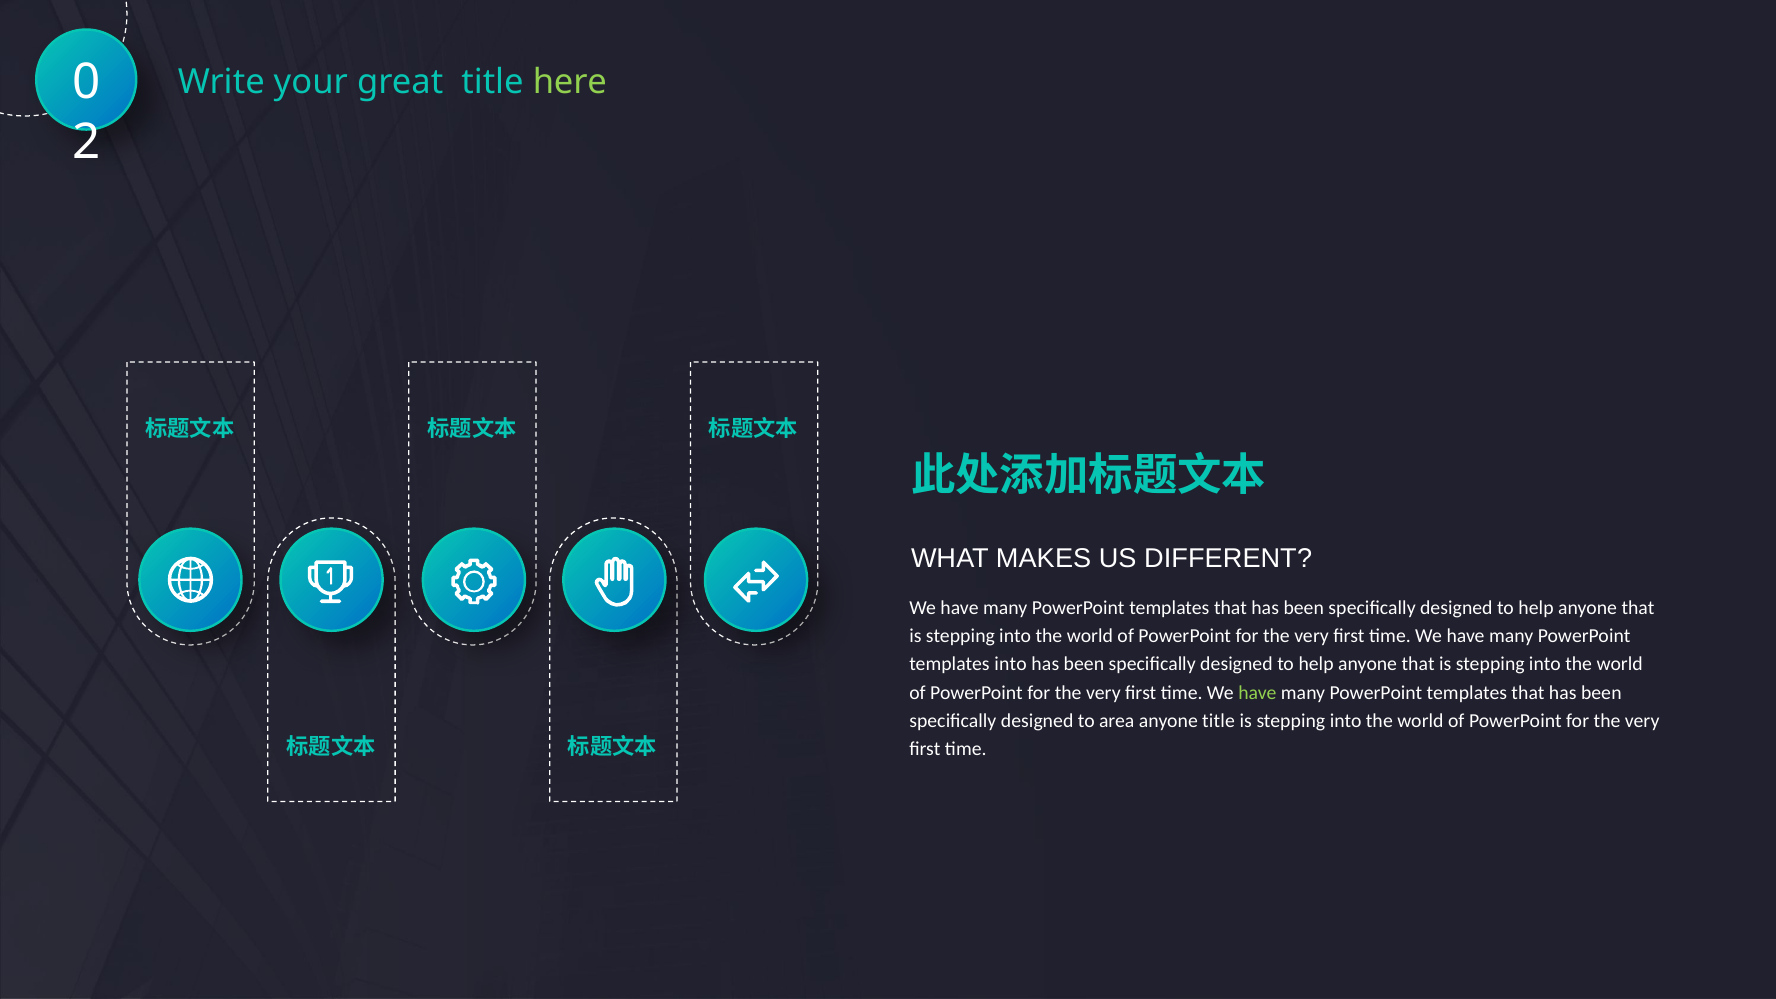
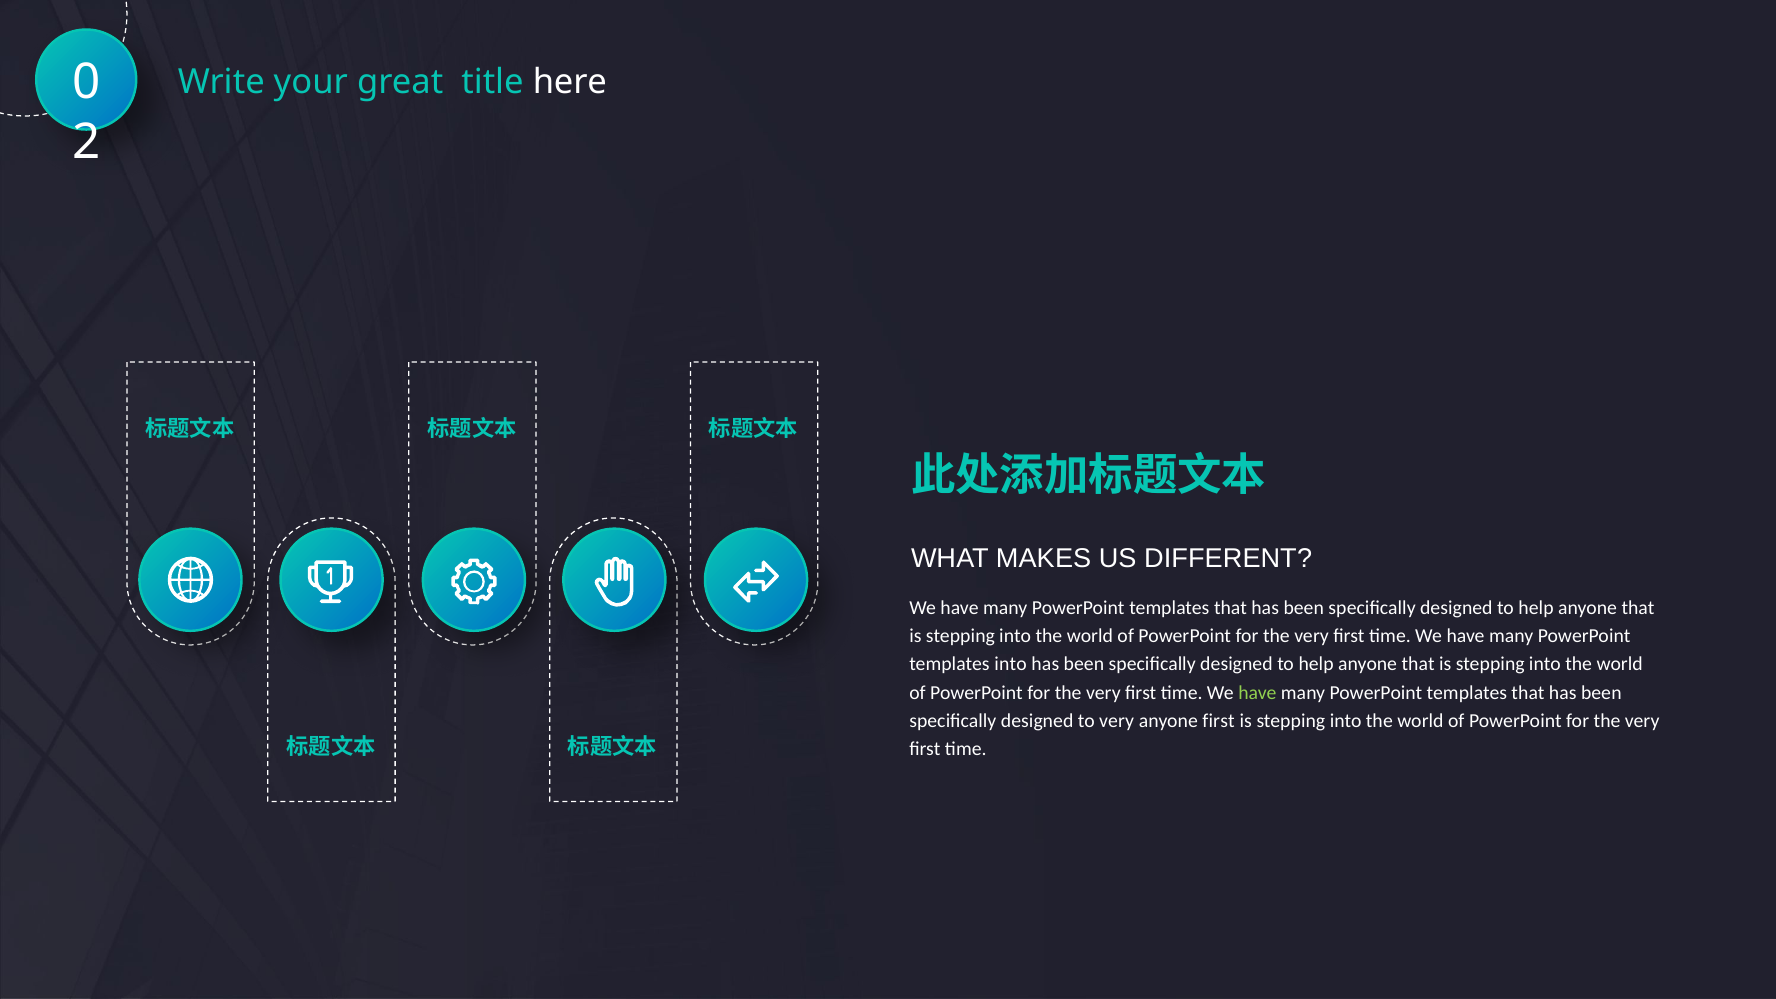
here colour: light green -> white (570, 82)
to area: area -> very (1117, 721)
anyone title: title -> first (1219, 721)
